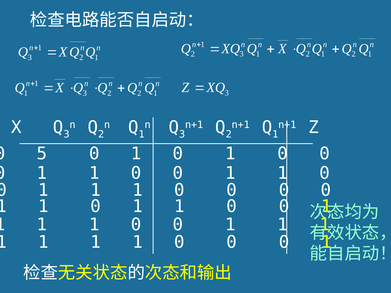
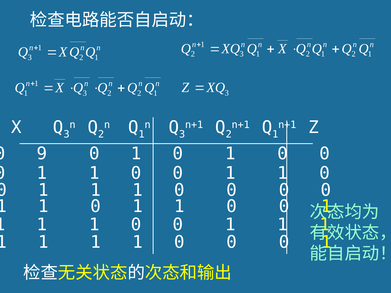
5: 5 -> 9 (42, 154)
